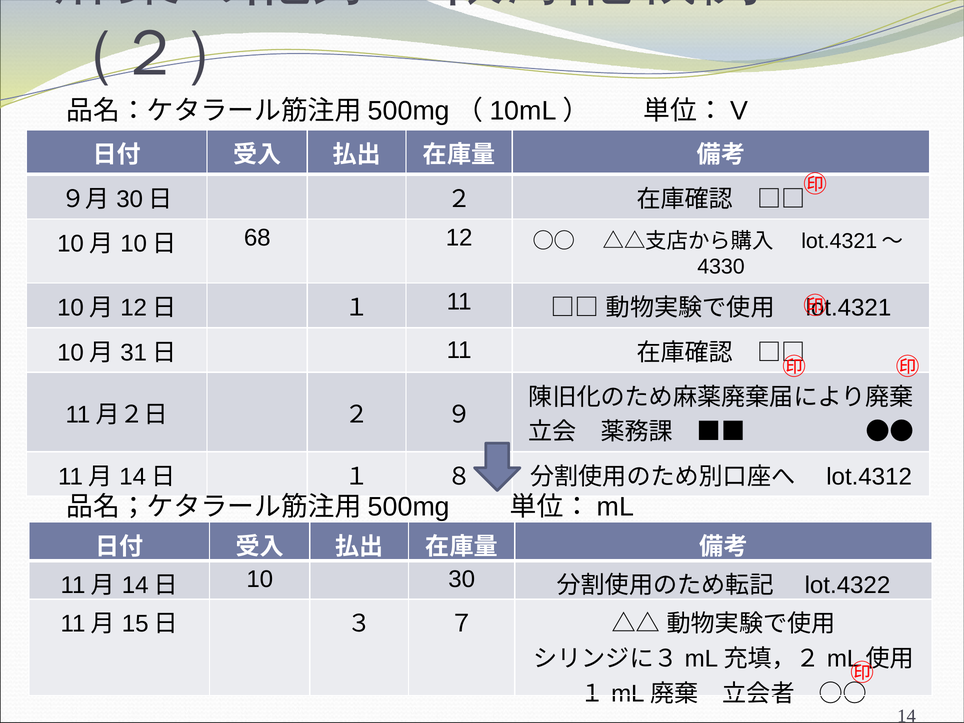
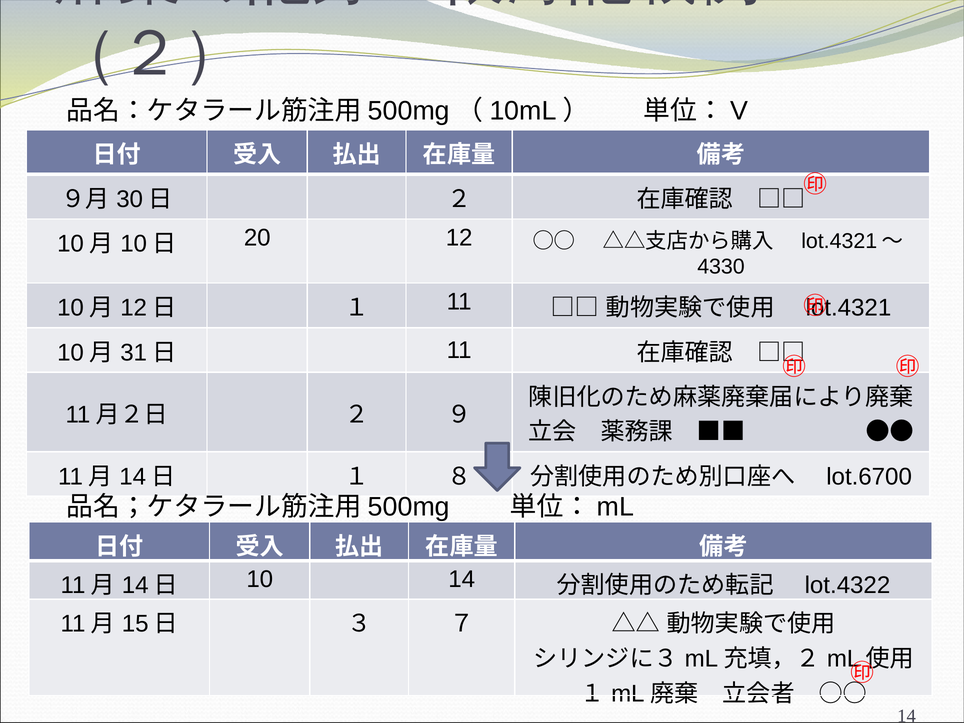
68: 68 -> 20 (257, 238)
lot.4312: lot.4312 -> lot.6700 (869, 477)
10 30: 30 -> 14 (462, 579)
